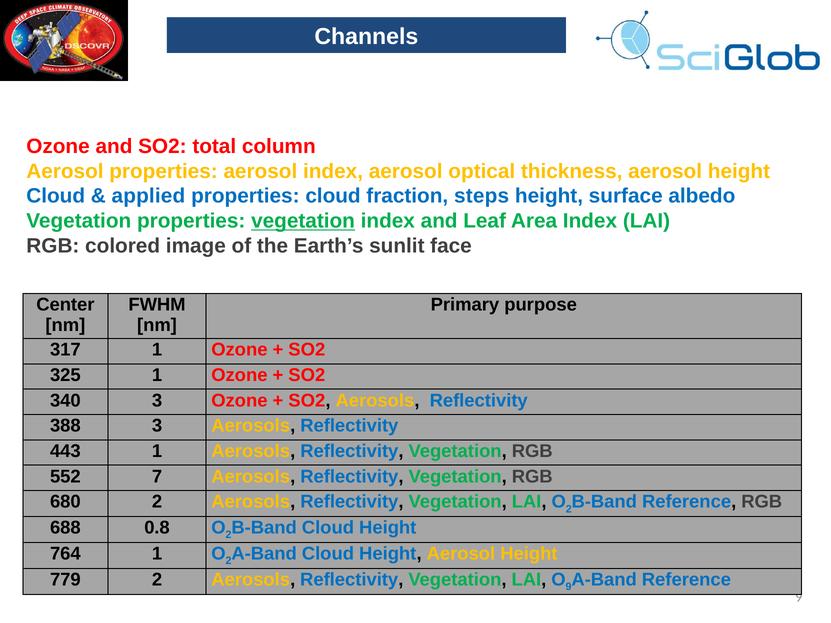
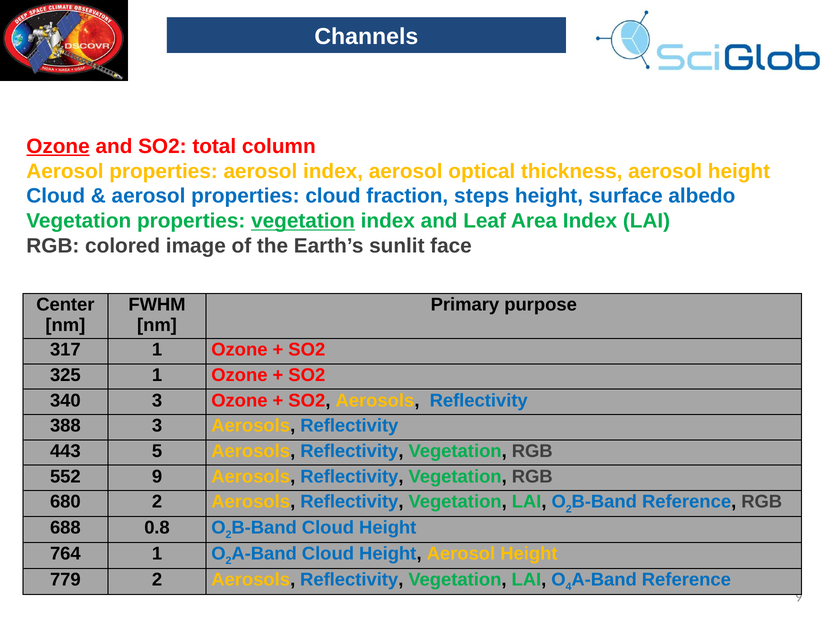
Ozone underline: none -> present (58, 146)
applied: applied -> aerosol (148, 196)
443 1: 1 -> 5 (157, 451)
552 7: 7 -> 9 (157, 477)
9: 9 -> 4 (569, 587)
